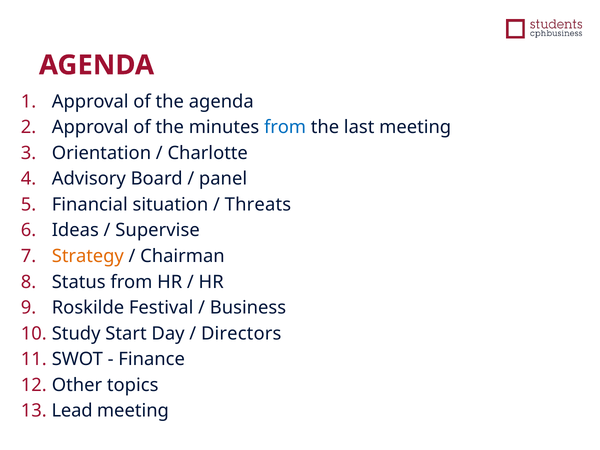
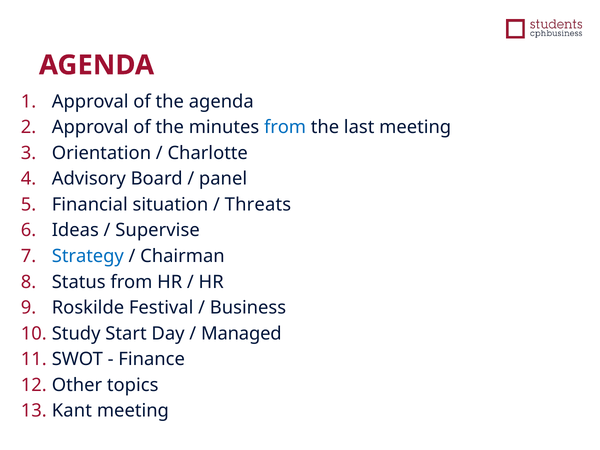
Strategy colour: orange -> blue (88, 256)
Directors: Directors -> Managed (241, 333)
Lead: Lead -> Kant (72, 411)
